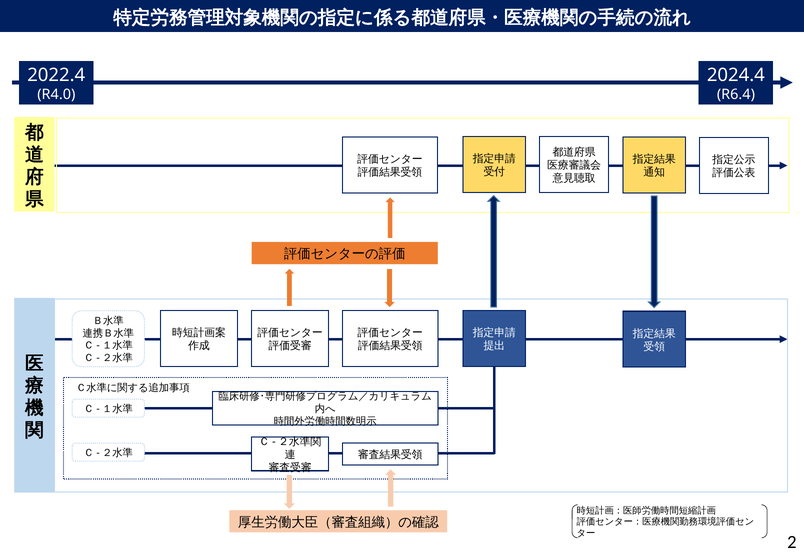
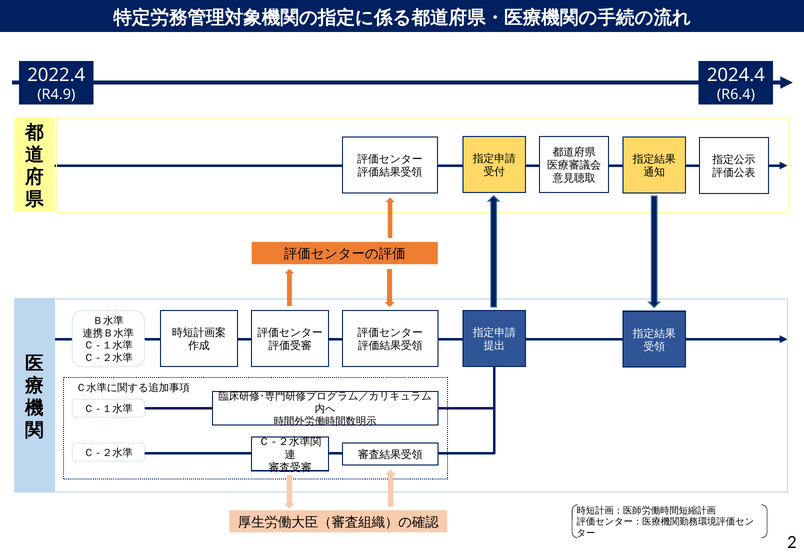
R4.0: R4.0 -> R4.9 (56, 95)
